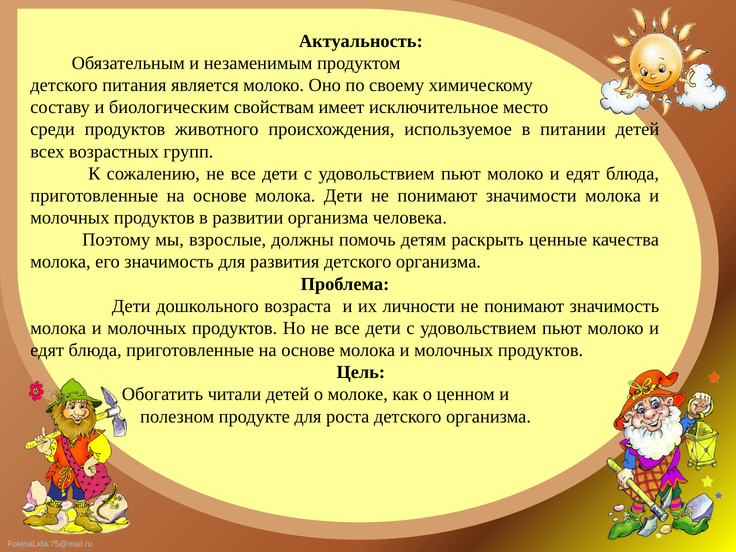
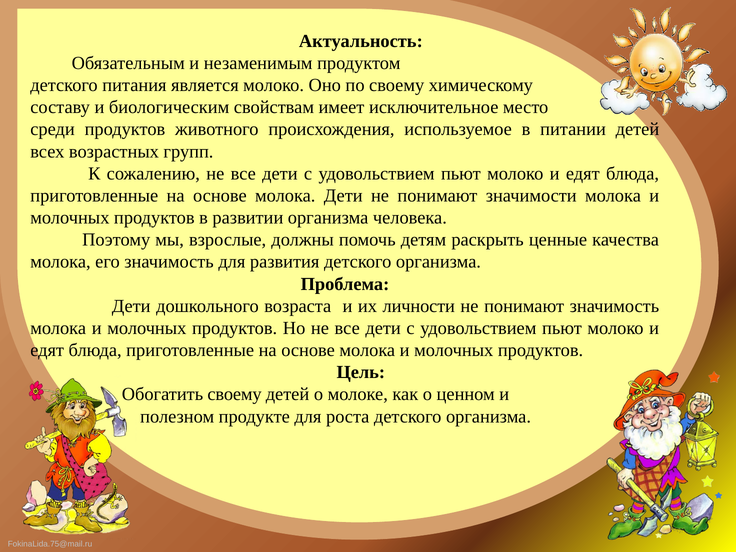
Обогатить читали: читали -> своему (235, 394)
